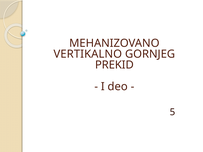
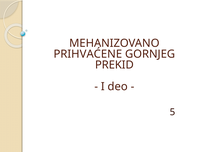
VERTIKALNO: VERTIKALNO -> PRIHVAĆENE (88, 54)
